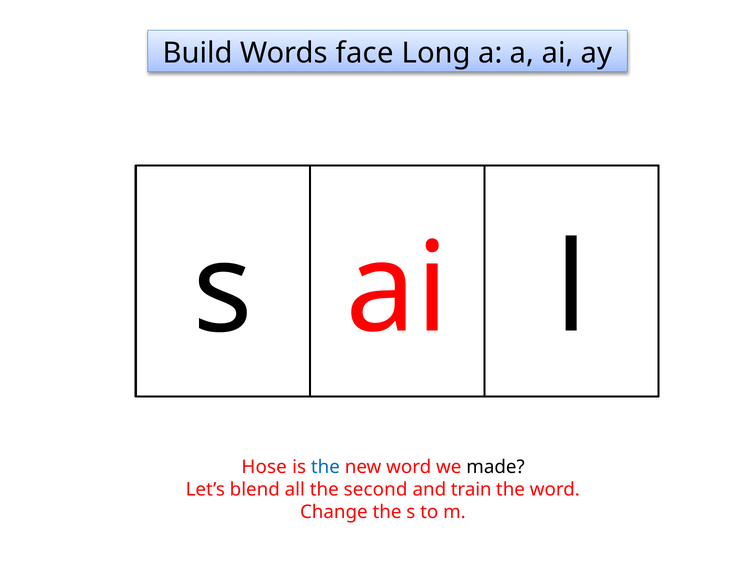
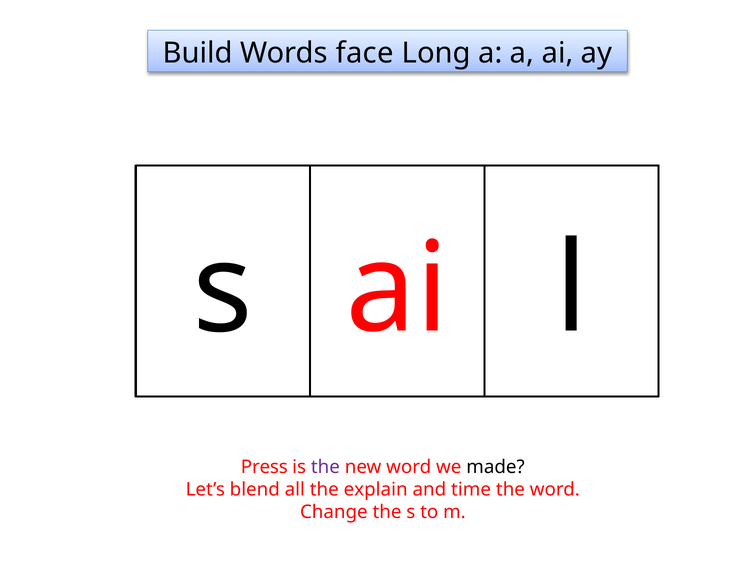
Hose: Hose -> Press (264, 467)
the colour: blue -> purple (325, 467)
second: second -> explain (376, 490)
train: train -> time (471, 490)
